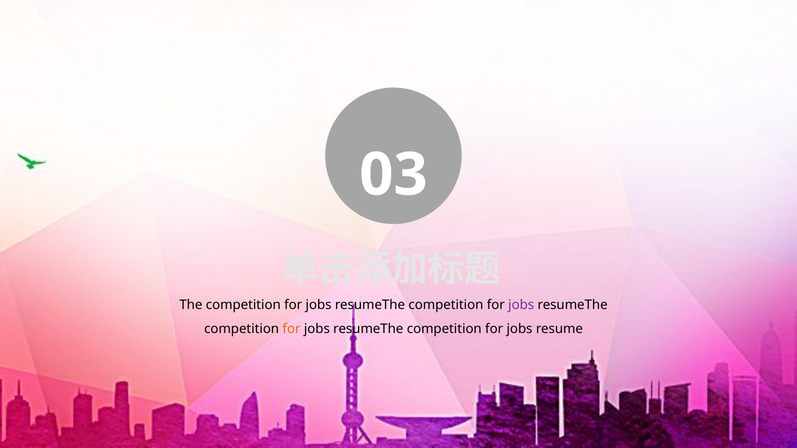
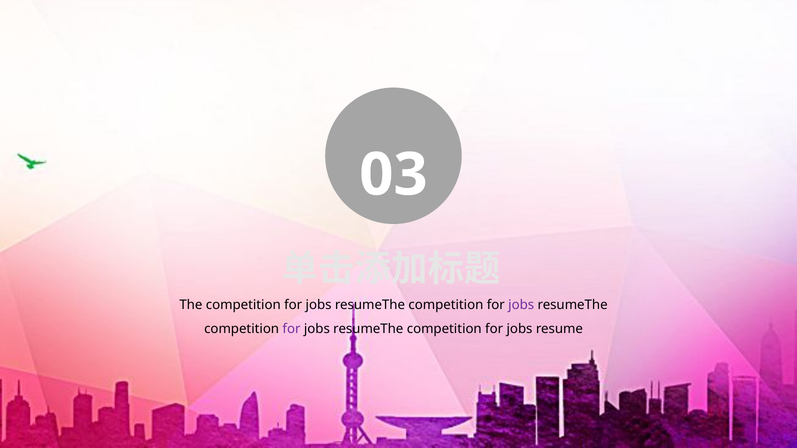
for colour: orange -> purple (292, 329)
